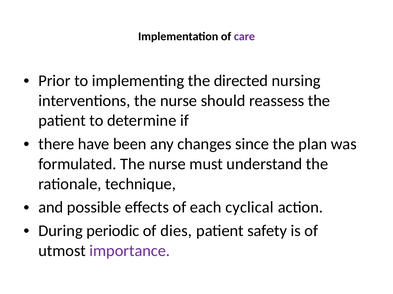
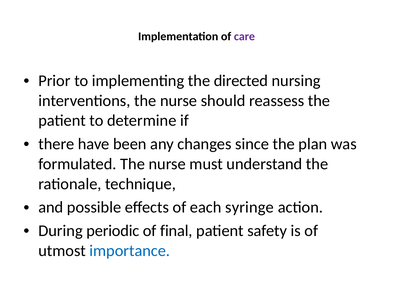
cyclical: cyclical -> syringe (250, 208)
dies: dies -> final (176, 231)
importance colour: purple -> blue (130, 251)
